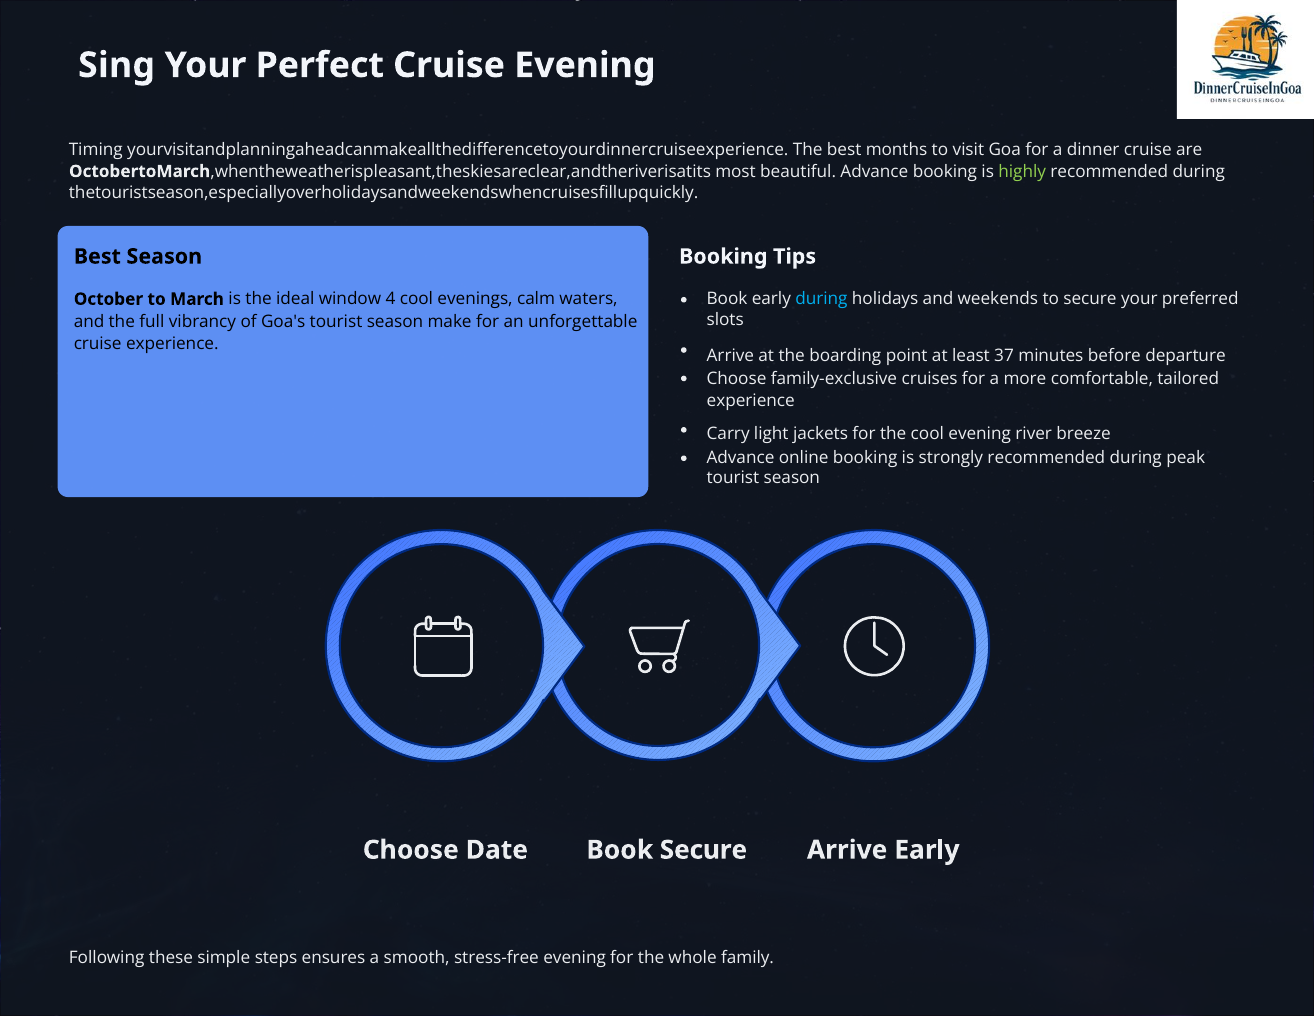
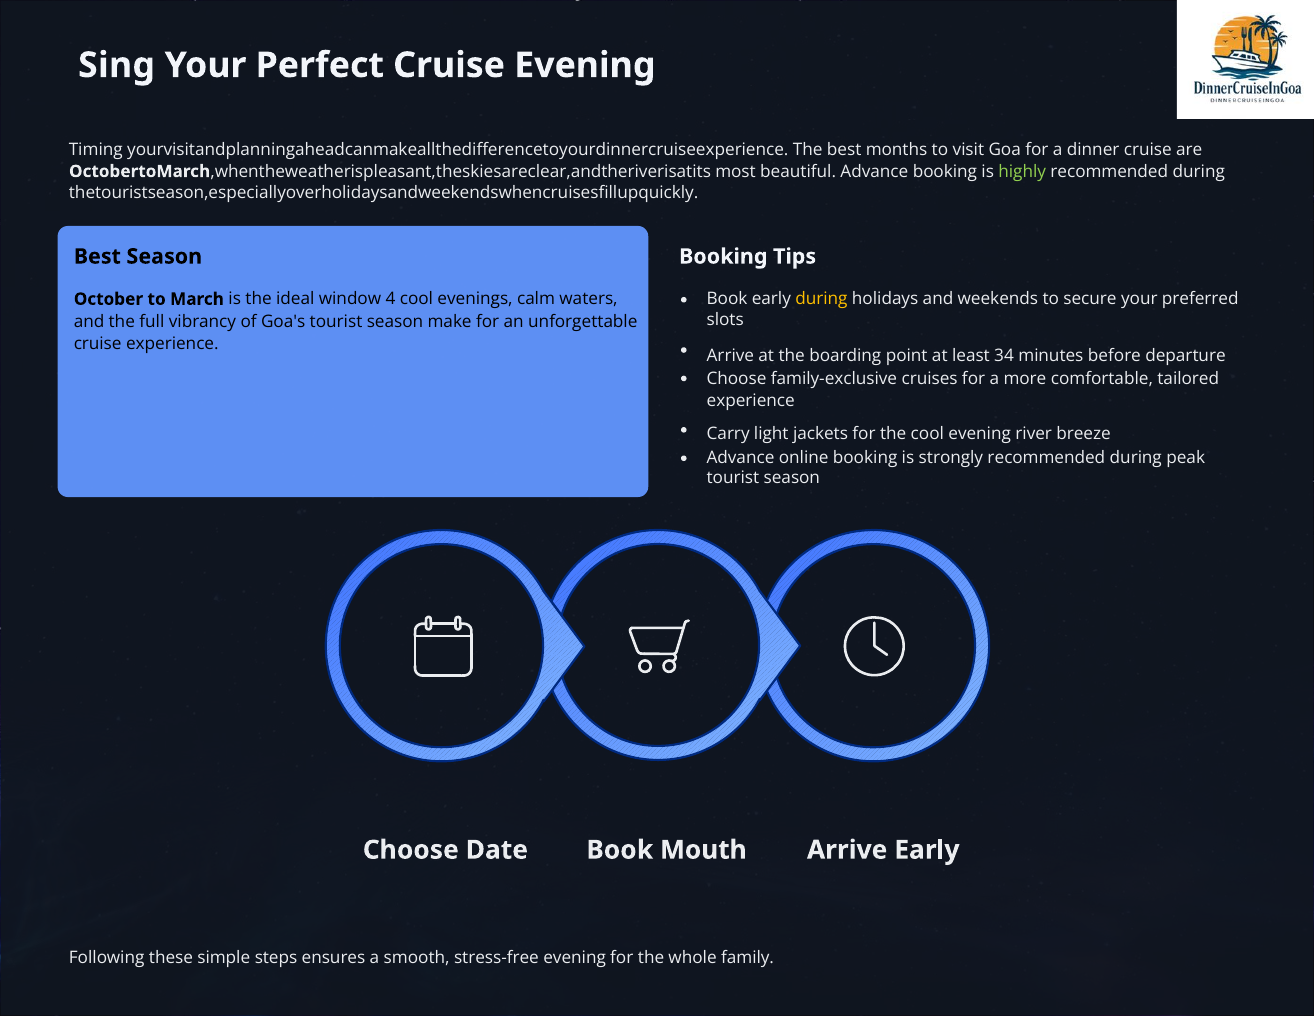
during colour: light blue -> yellow (821, 298)
37: 37 -> 34 (1004, 355)
Book Secure: Secure -> Mouth (703, 850)
